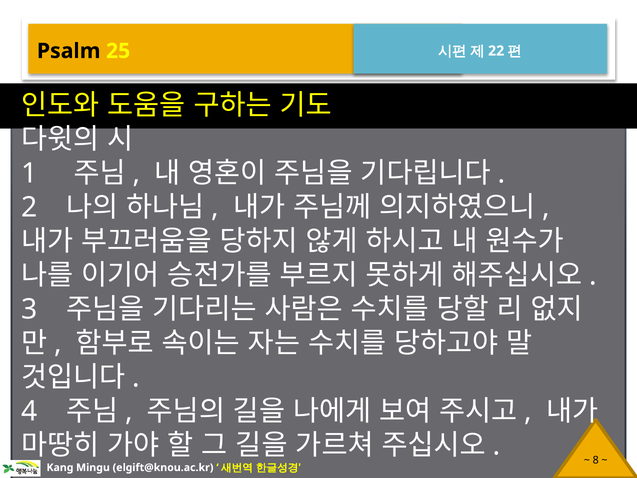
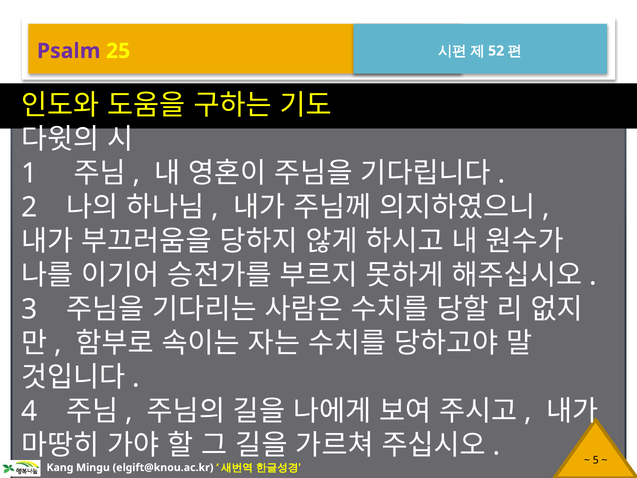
Psalm colour: black -> purple (69, 51)
22: 22 -> 52 (496, 51)
8: 8 -> 5 (596, 460)
